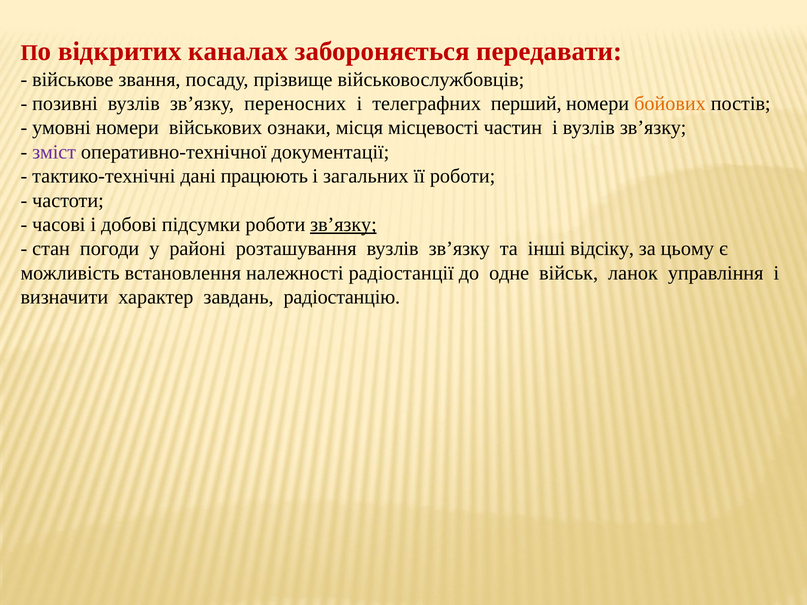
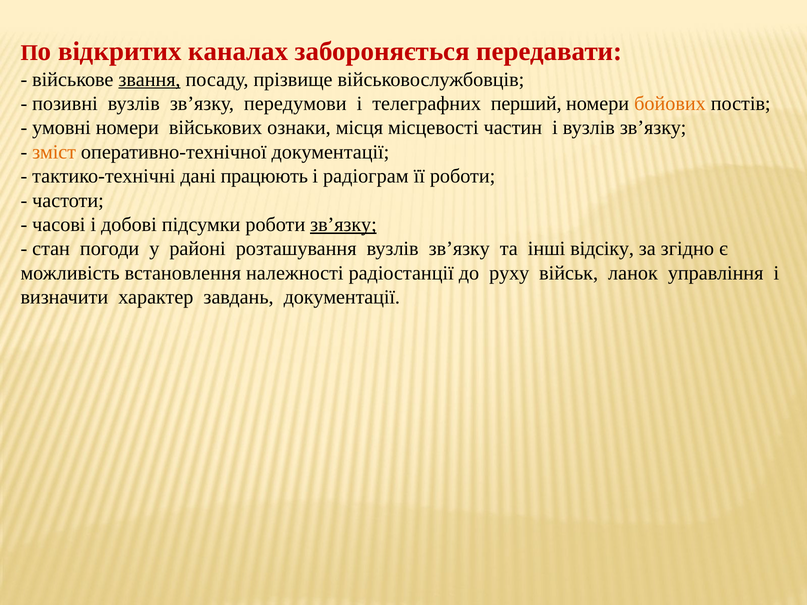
звання underline: none -> present (149, 79)
переносних: переносних -> передумови (295, 104)
зміст colour: purple -> orange (54, 152)
загальних: загальних -> радіограм (366, 176)
цьому: цьому -> згідно (687, 249)
одне: одне -> руху (509, 273)
завдань радіостанцію: радіостанцію -> документації (342, 297)
